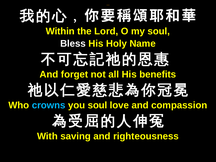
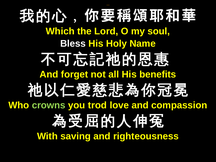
Within: Within -> Which (60, 31)
crowns colour: light blue -> light green (49, 105)
you soul: soul -> trod (97, 105)
